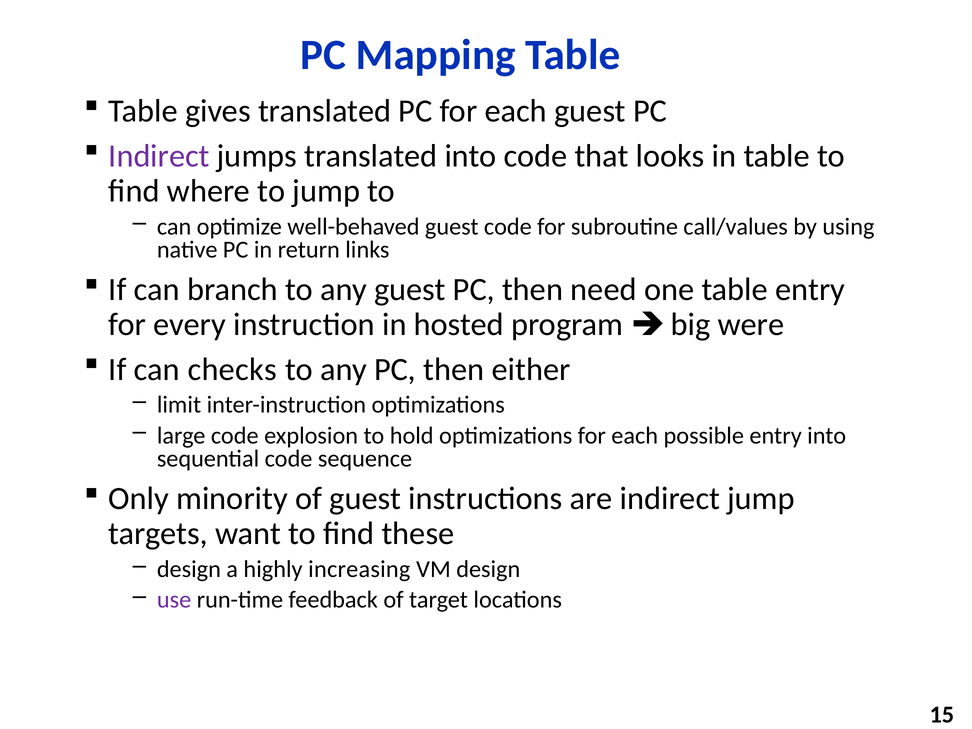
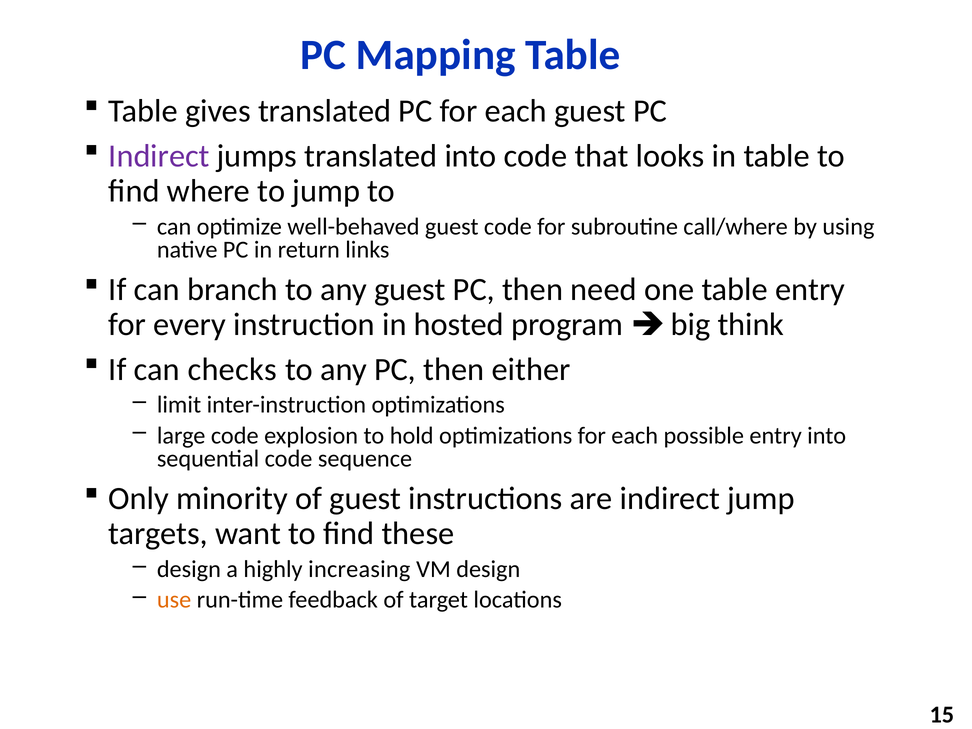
call/values: call/values -> call/where (736, 227)
were: were -> think (751, 325)
use colour: purple -> orange (174, 600)
